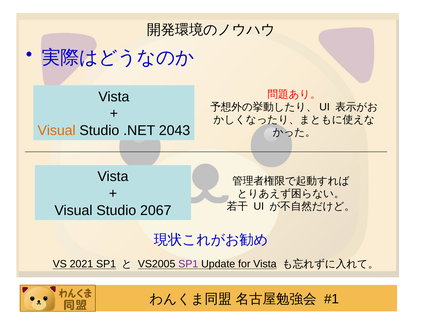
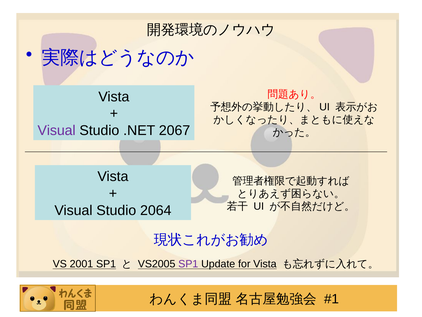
Visual colour: orange -> purple (57, 130)
2043: 2043 -> 2067 (175, 130)
2067: 2067 -> 2064 (156, 210)
2021: 2021 -> 2001 (81, 264)
